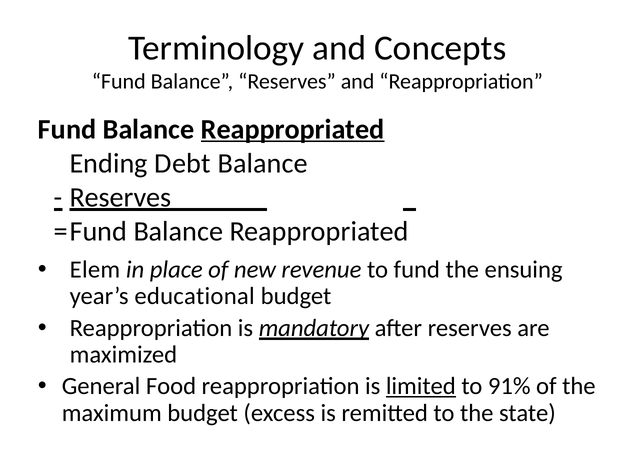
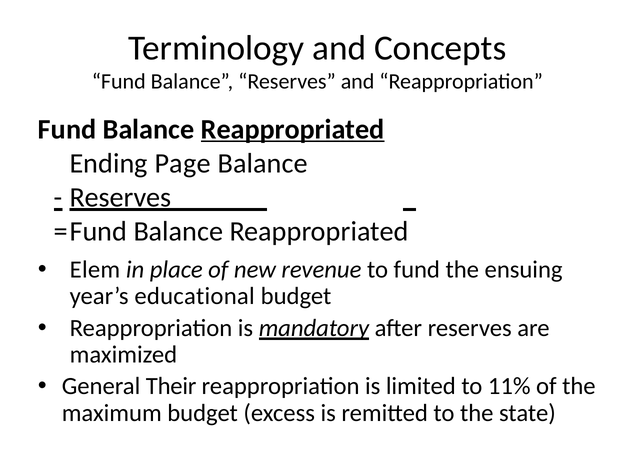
Debt: Debt -> Page (183, 164)
Food: Food -> Their (171, 386)
limited underline: present -> none (421, 386)
91%: 91% -> 11% (509, 386)
